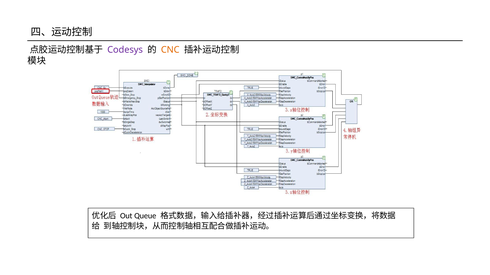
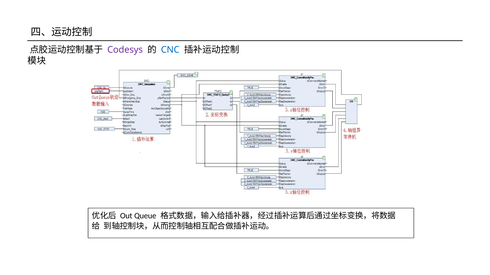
CNC colour: orange -> blue (170, 50)
